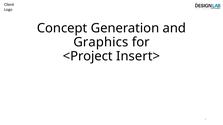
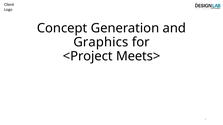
Insert>: Insert> -> Meets> (138, 56)
